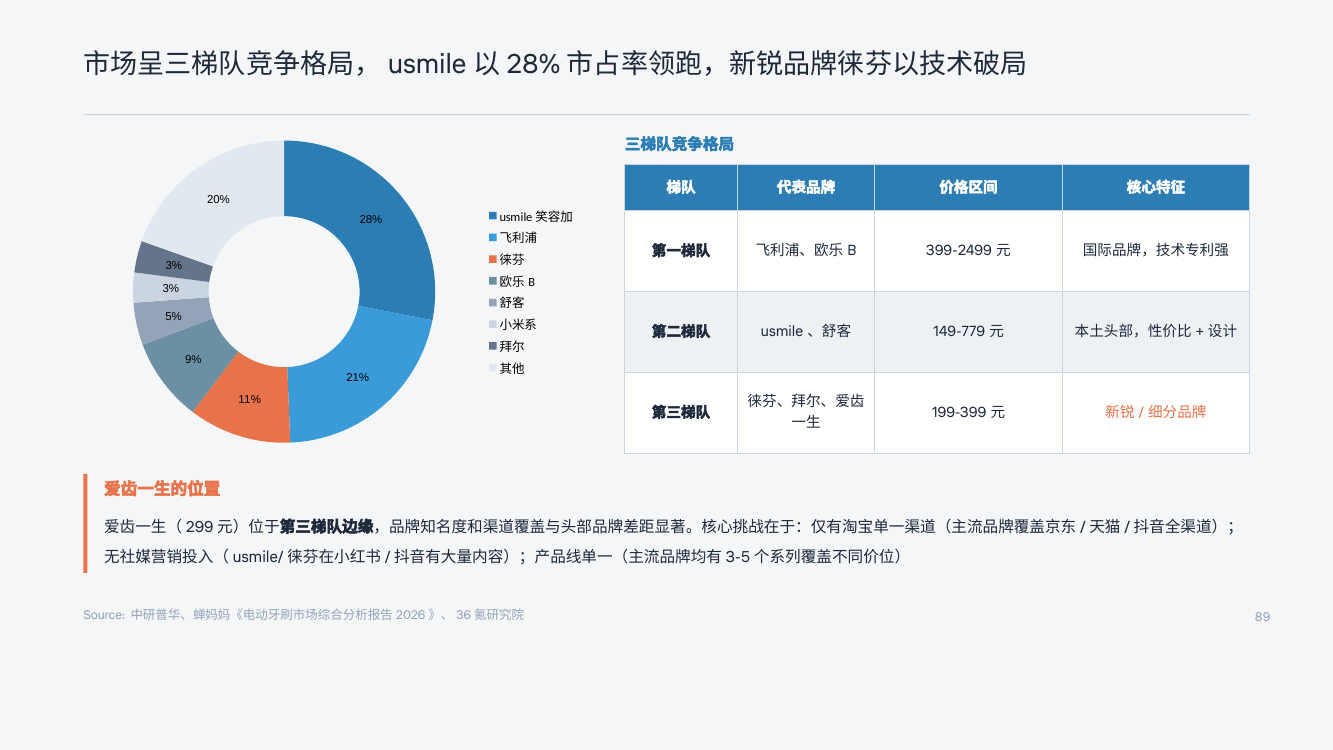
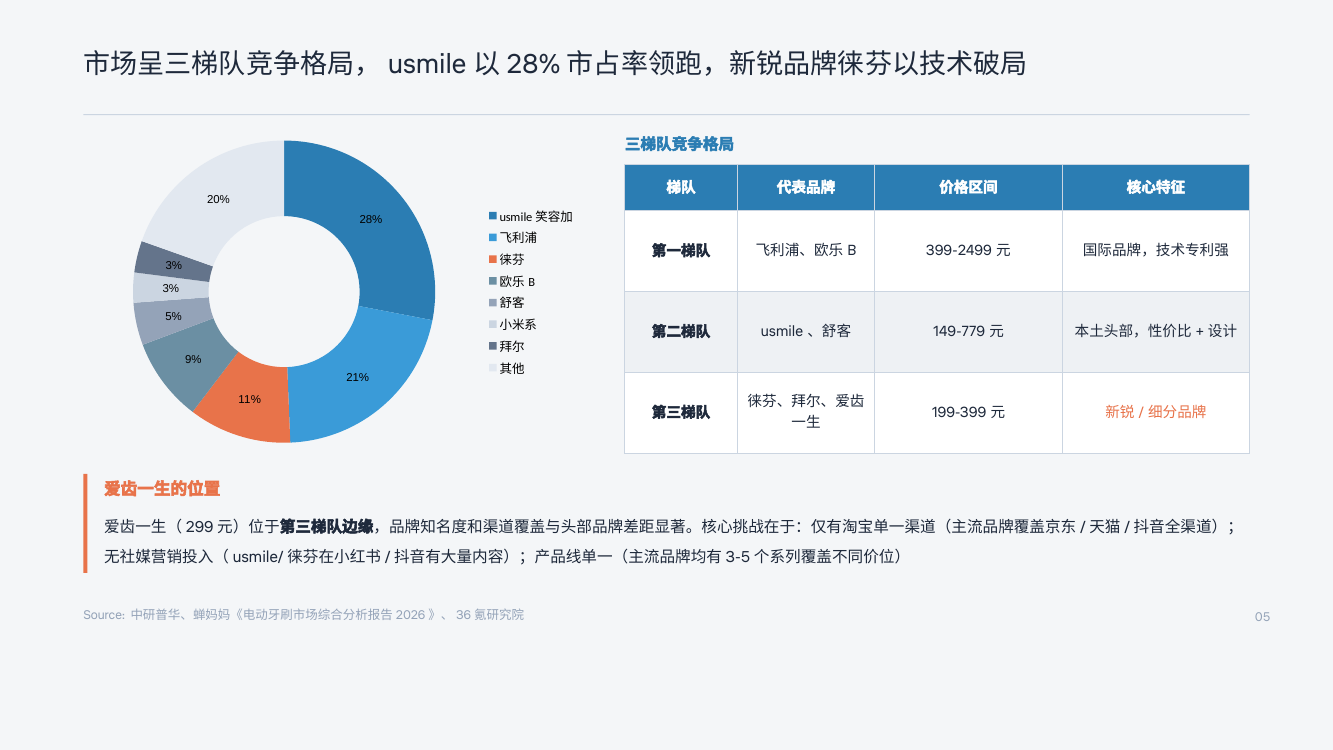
89: 89 -> 05 (1263, 617)
